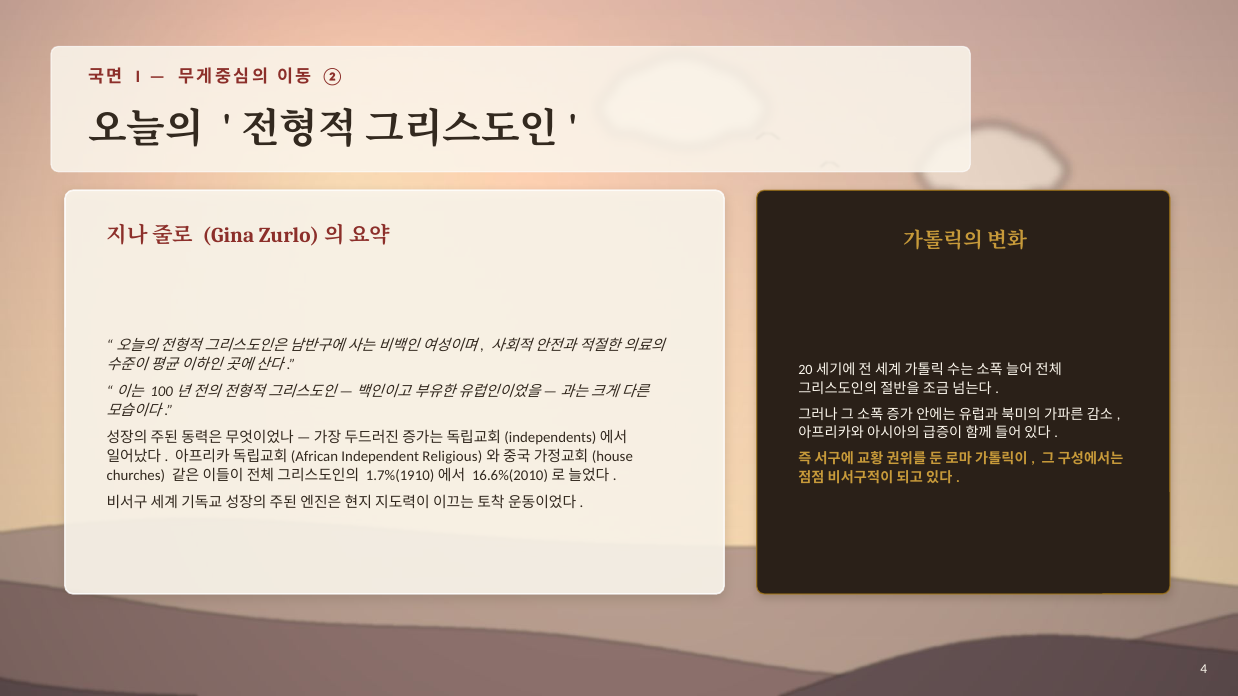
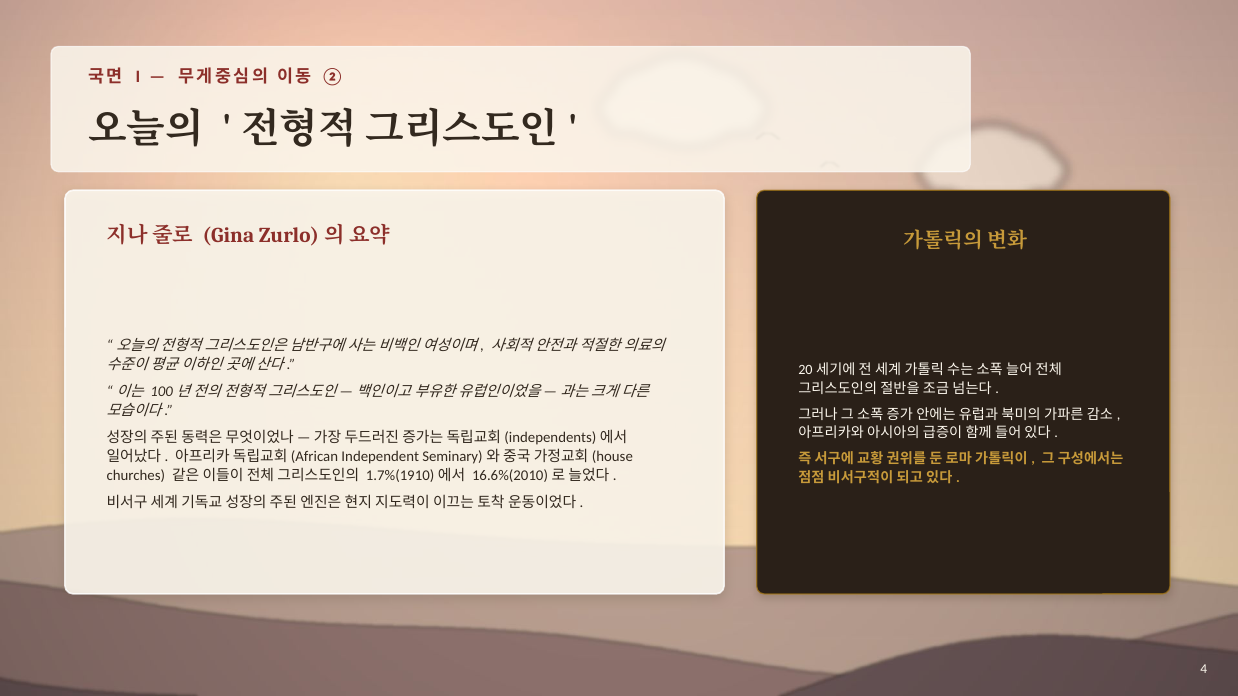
Religious: Religious -> Seminary (452, 457)
